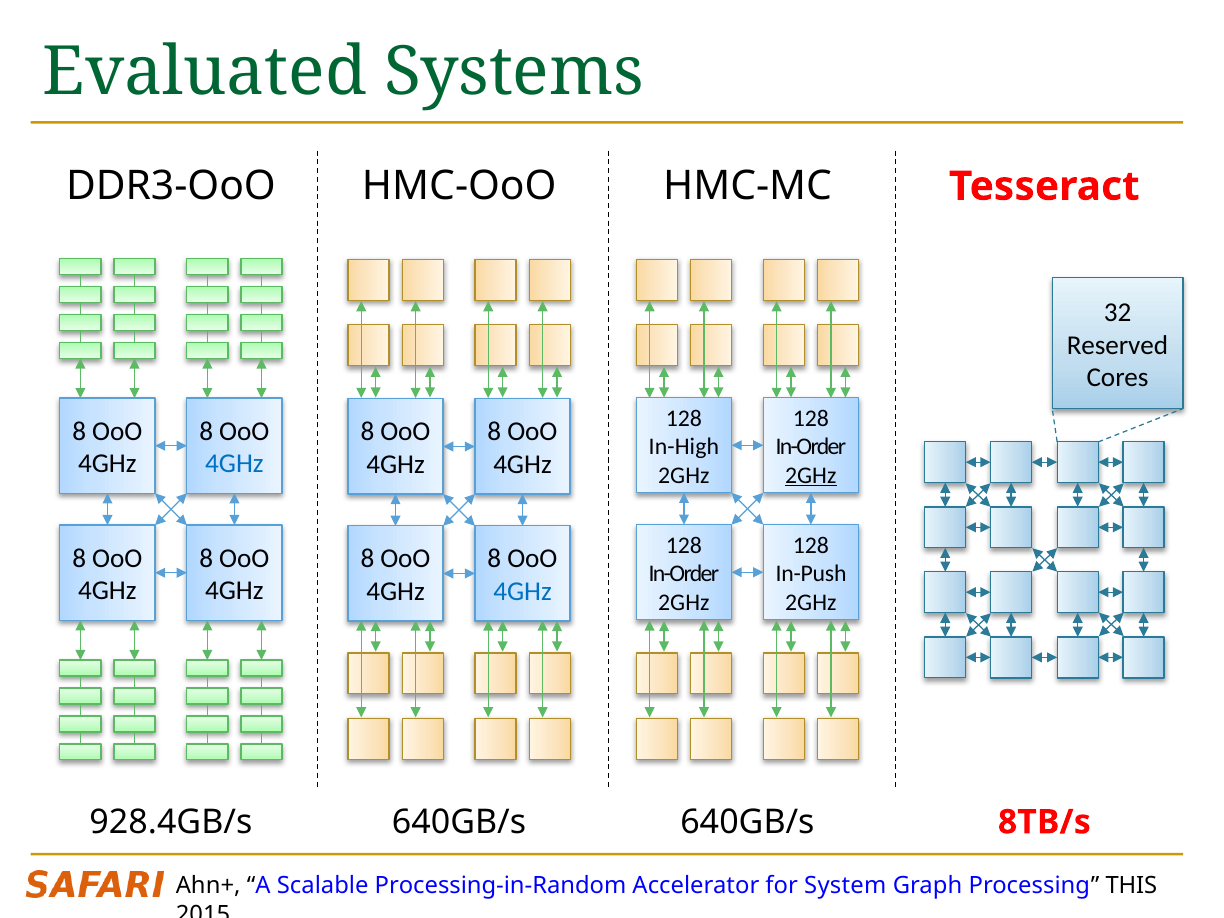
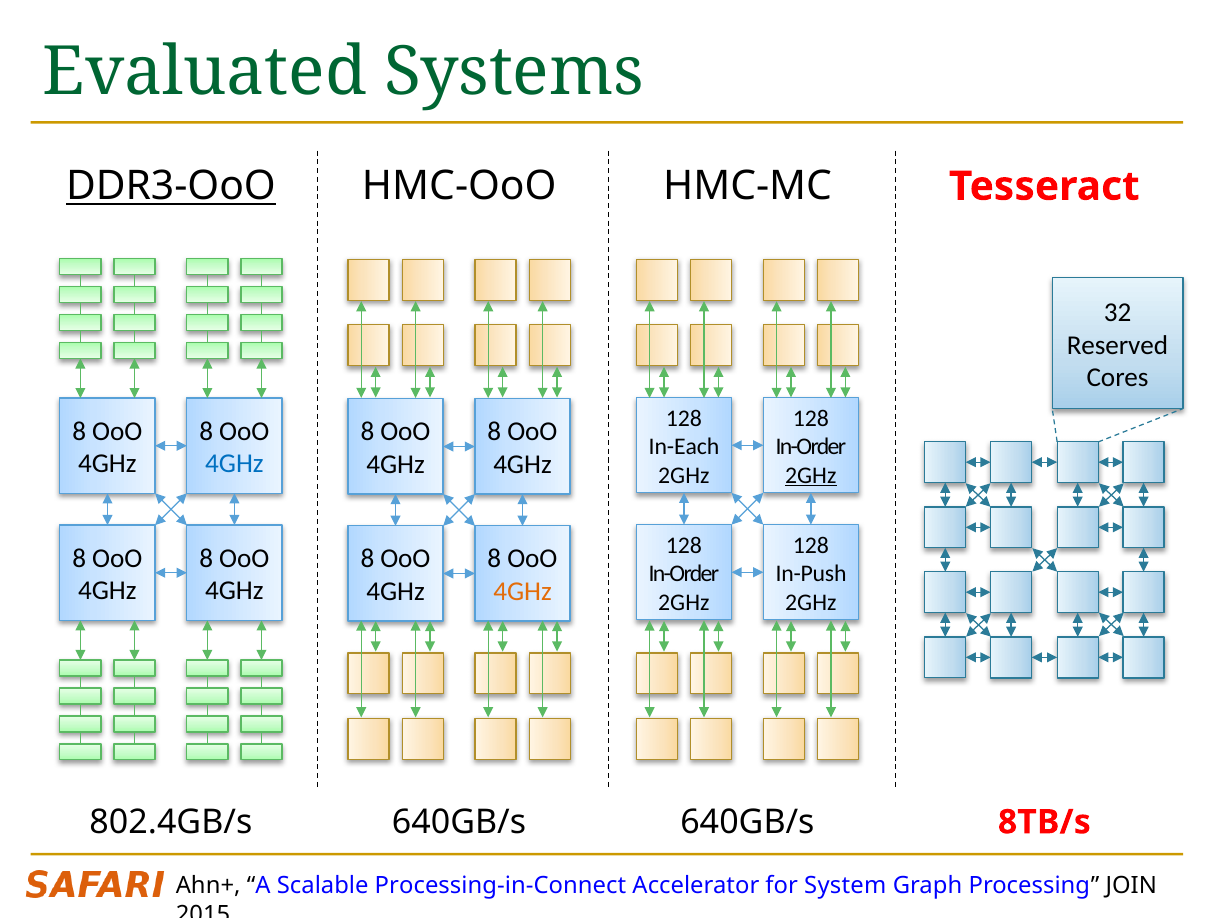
DDR3-OoO underline: none -> present (171, 186)
In-High: In-High -> In-Each (684, 447)
4GHz colour: blue -> orange (523, 592)
928.4GB/s: 928.4GB/s -> 802.4GB/s (171, 822)
Processing-in-Random: Processing-in-Random -> Processing-in-Connect (500, 886)
THIS: THIS -> JOIN (1131, 886)
